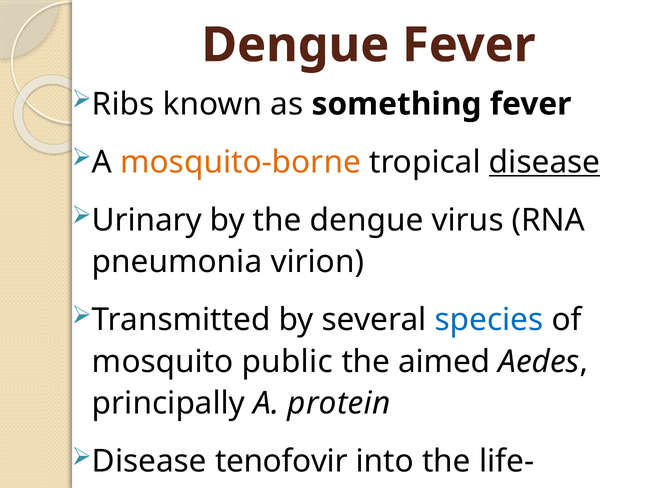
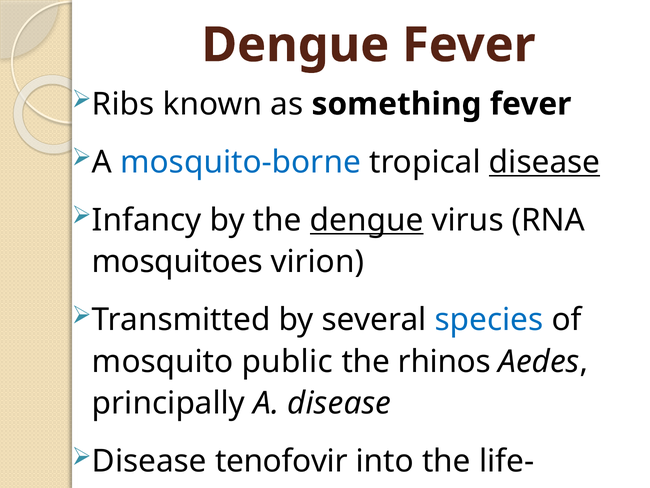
mosquito-borne colour: orange -> blue (241, 162)
Urinary: Urinary -> Infancy (147, 220)
dengue underline: none -> present (367, 220)
pneumonia: pneumonia -> mosquitoes (177, 262)
aimed: aimed -> rhinos (444, 361)
A protein: protein -> disease (339, 403)
